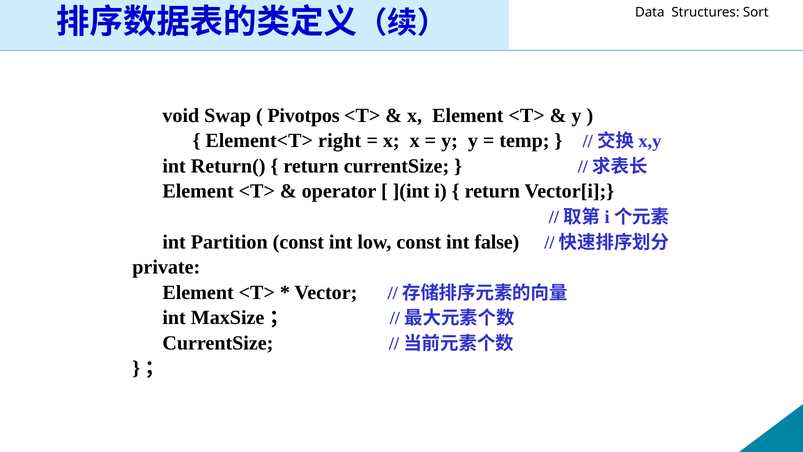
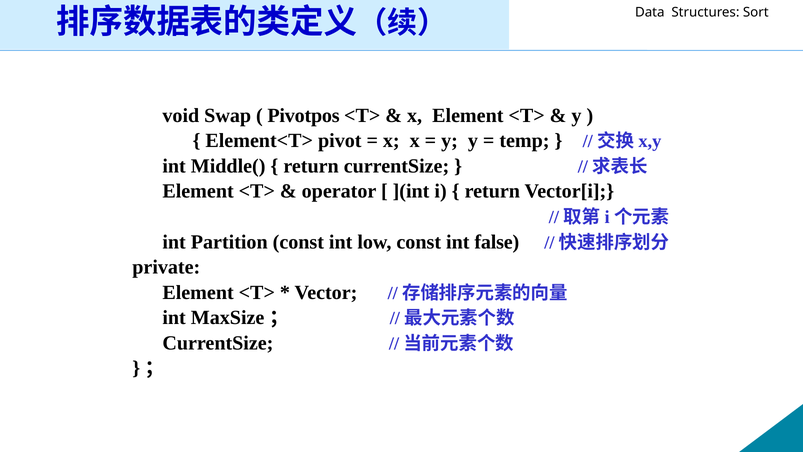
right: right -> pivot (340, 141)
Return(: Return( -> Middle( (228, 166)
